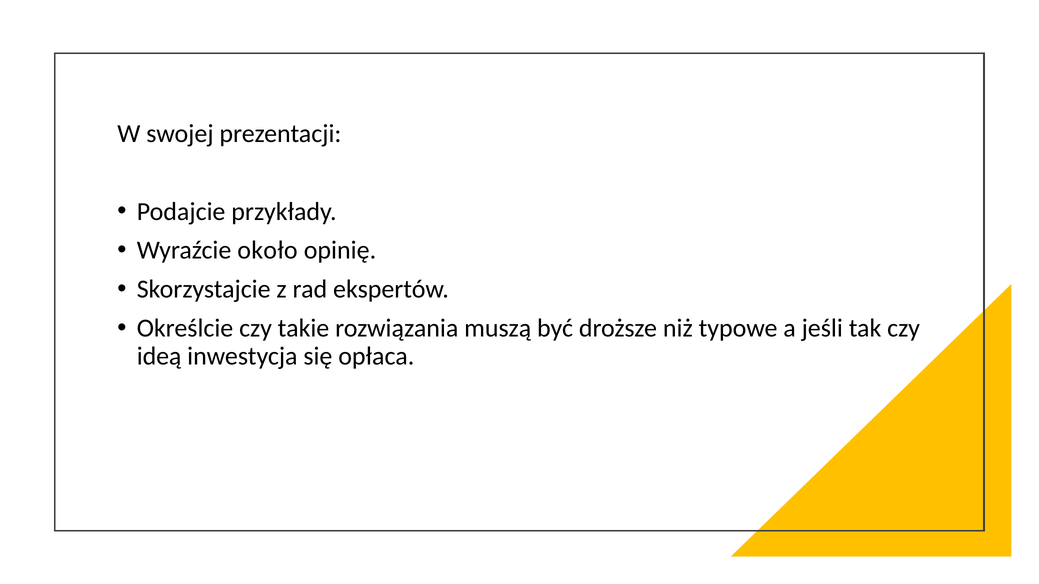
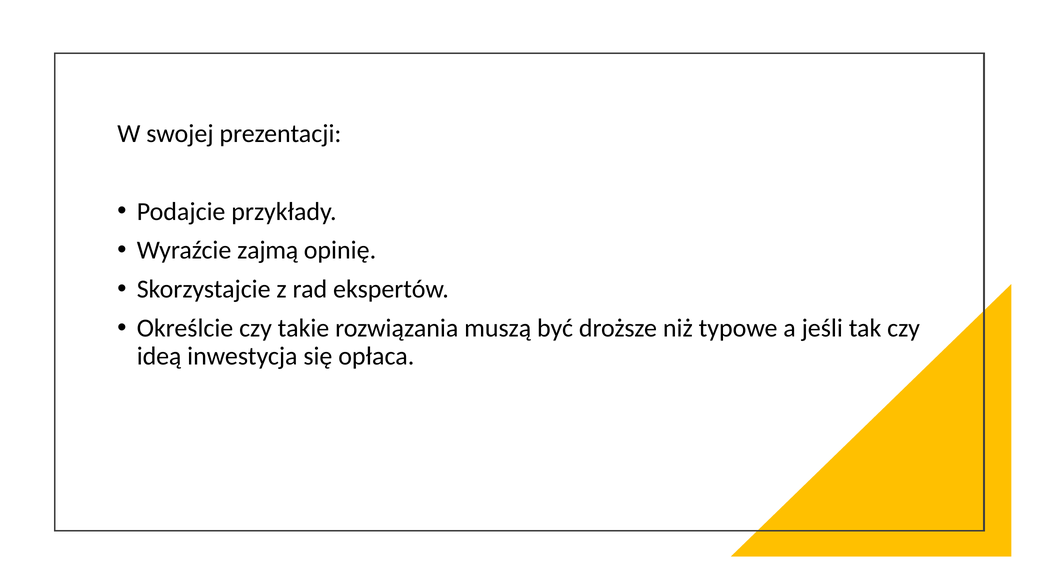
około: około -> zajmą (268, 250)
